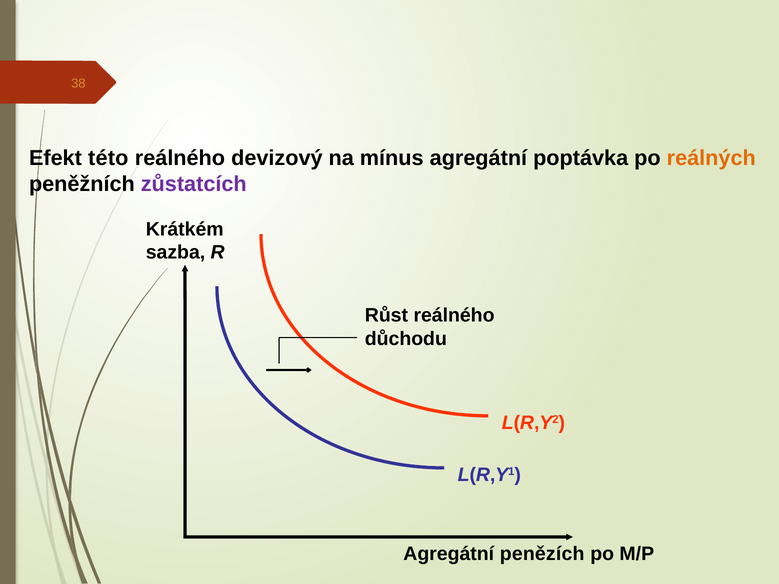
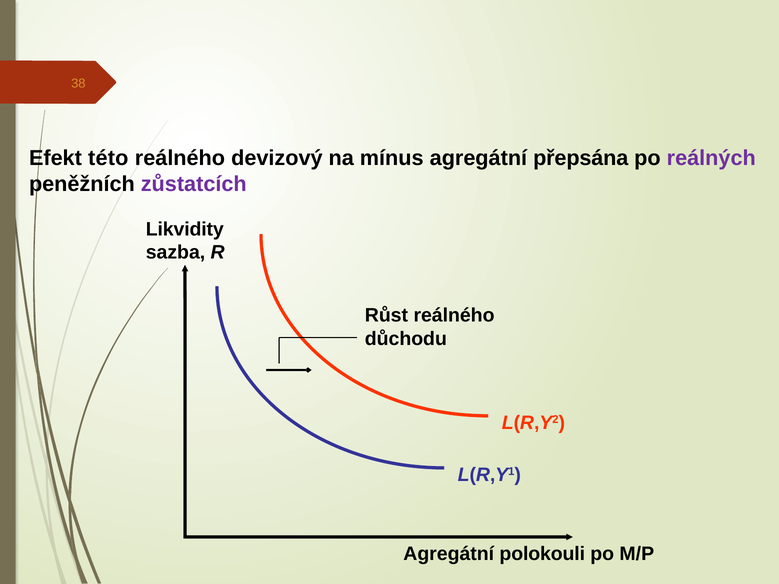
poptávka: poptávka -> přepsána (581, 158)
reálných colour: orange -> purple (711, 158)
Krátkém: Krátkém -> Likvidity (185, 229)
penězích: penězích -> polokouli (542, 554)
